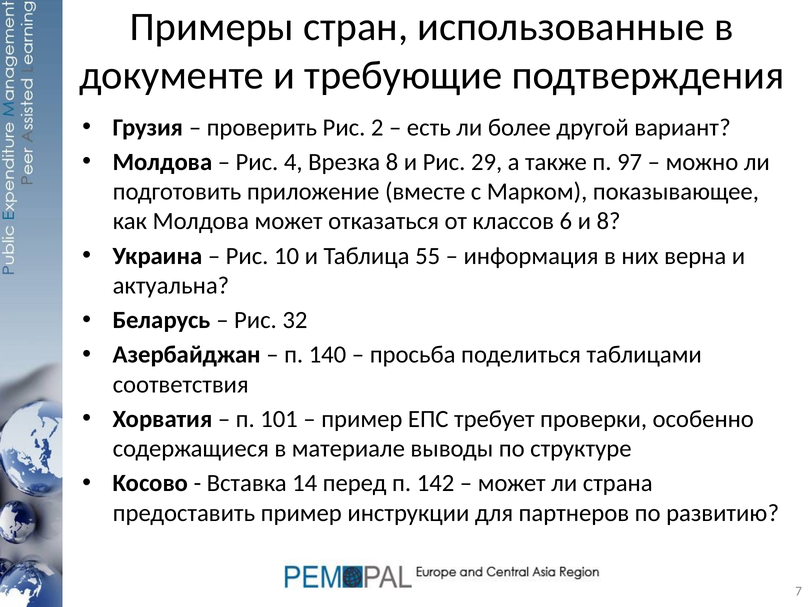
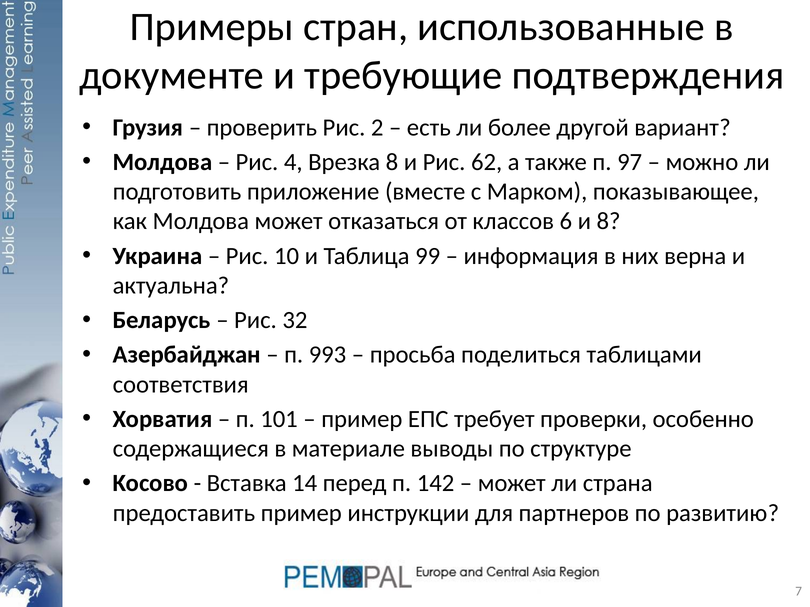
29: 29 -> 62 (487, 162)
55: 55 -> 99 (428, 256)
140: 140 -> 993 (328, 355)
